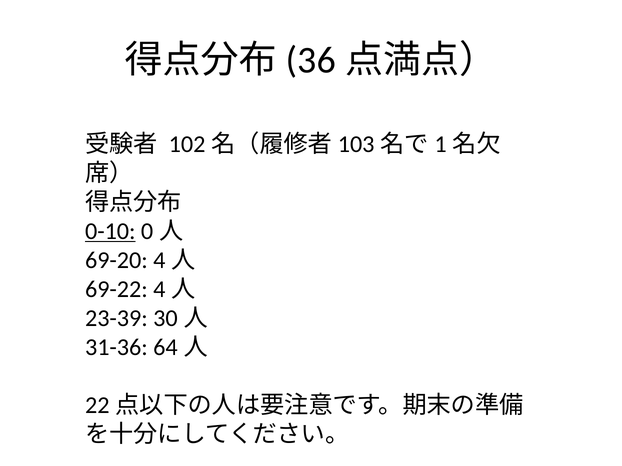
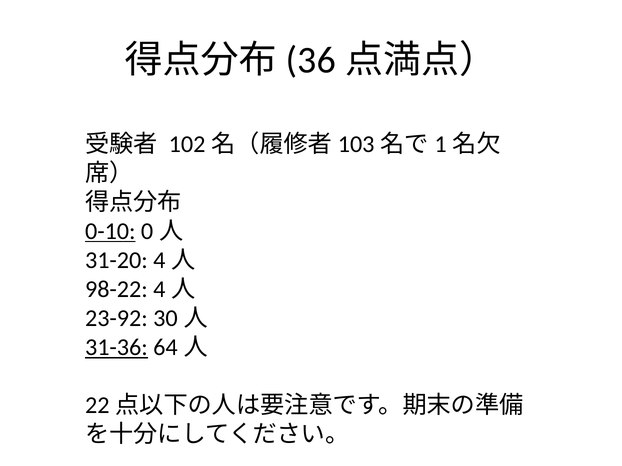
69-20: 69-20 -> 31-20 (116, 260)
69-22: 69-22 -> 98-22 (116, 289)
23-39: 23-39 -> 23-92 (116, 318)
31-36 underline: none -> present (116, 348)
